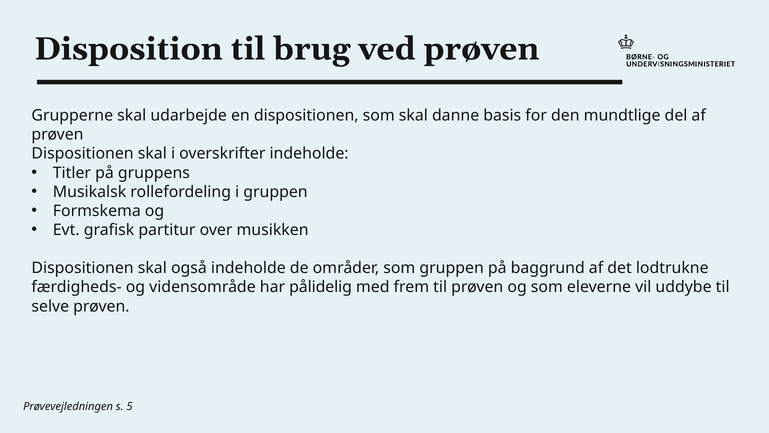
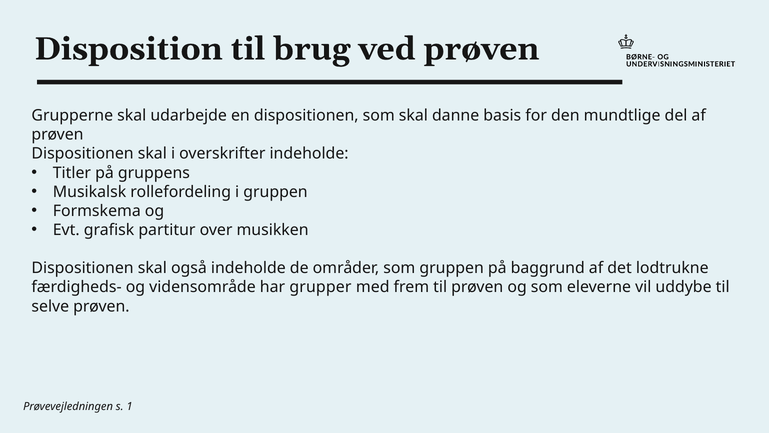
pålidelig: pålidelig -> grupper (320, 287)
5: 5 -> 1 (129, 406)
